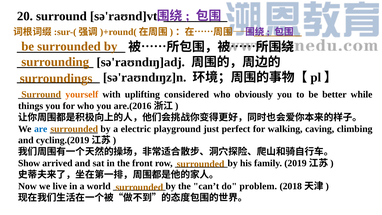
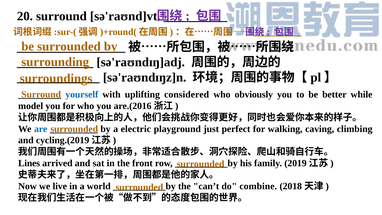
yourself colour: orange -> blue (82, 94)
things: things -> model (31, 106)
Show: Show -> Lines (29, 163)
problem: problem -> combine (258, 186)
